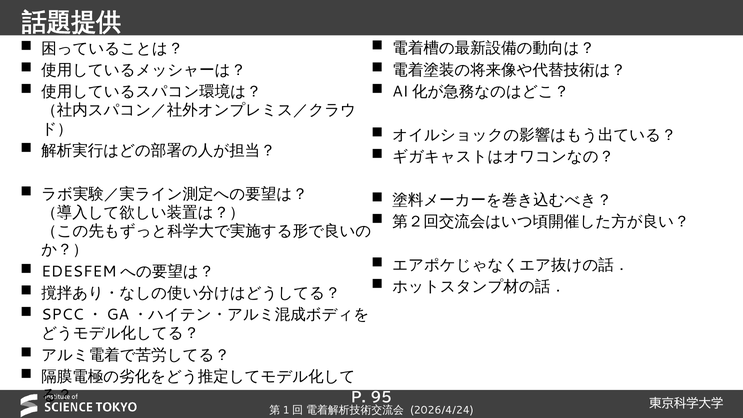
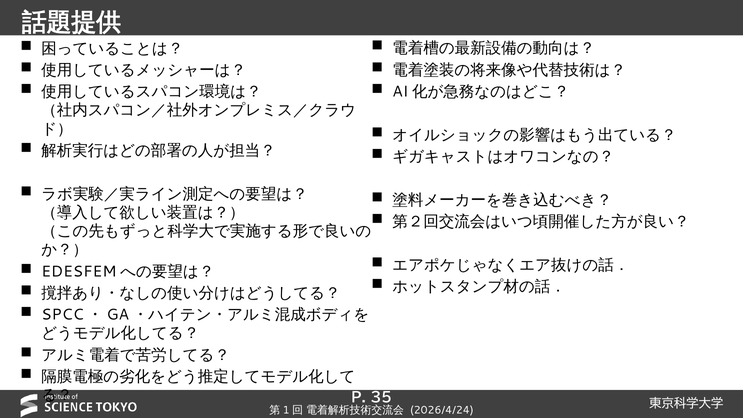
95: 95 -> 35 (381, 398)
